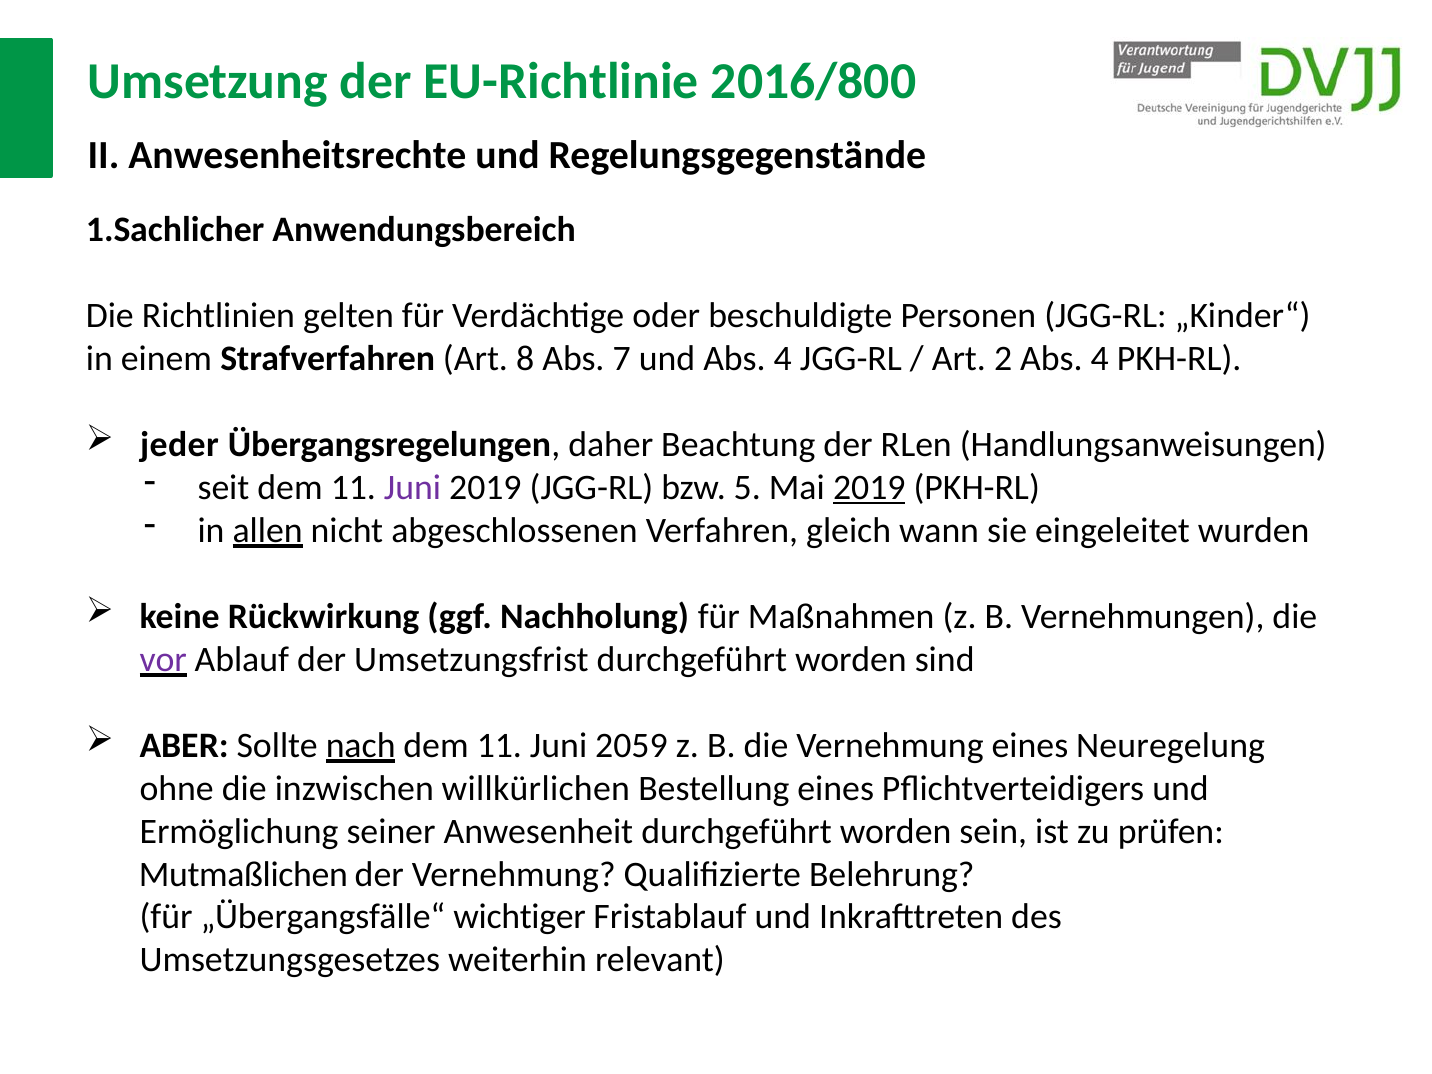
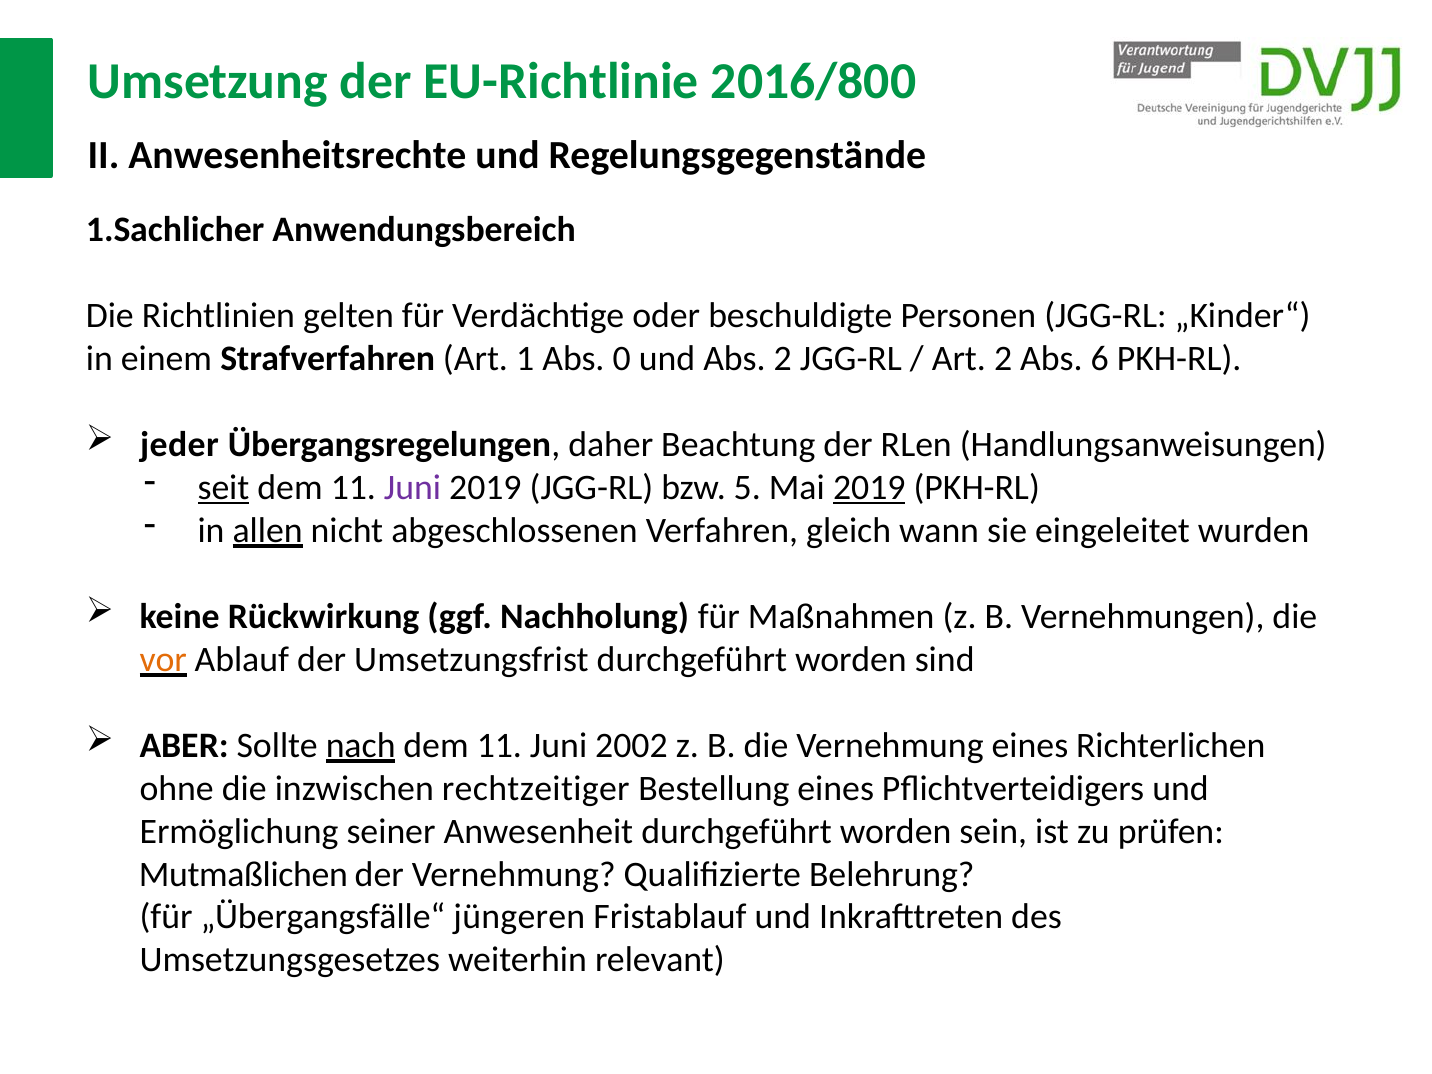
8: 8 -> 1 (525, 359)
7: 7 -> 0 (622, 359)
und Abs 4: 4 -> 2 (783, 359)
2 Abs 4: 4 -> 6 (1100, 359)
seit underline: none -> present (223, 488)
vor colour: purple -> orange (163, 659)
2059: 2059 -> 2002 (631, 745)
Neuregelung: Neuregelung -> Richterlichen (1171, 745)
willkürlichen: willkürlichen -> rechtzeitiger (536, 788)
wichtiger: wichtiger -> jüngeren (519, 917)
